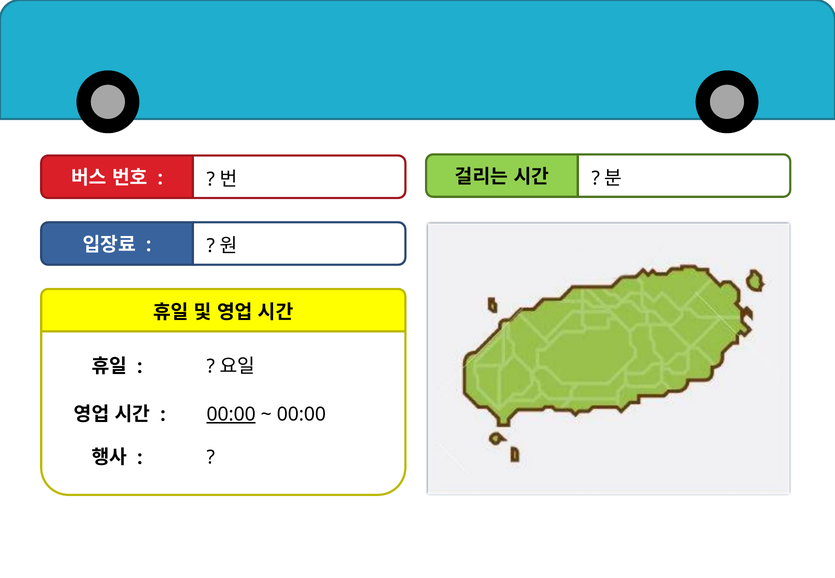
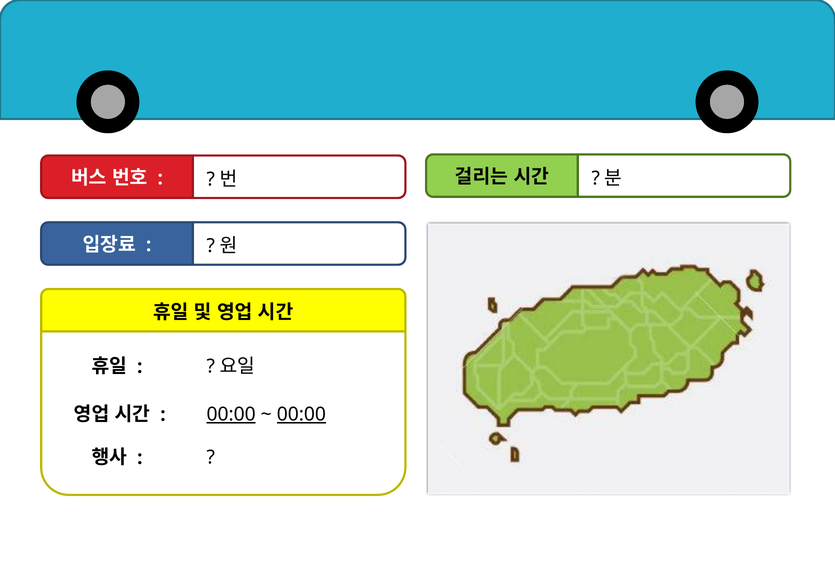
00:00 underline: none -> present (301, 415)
